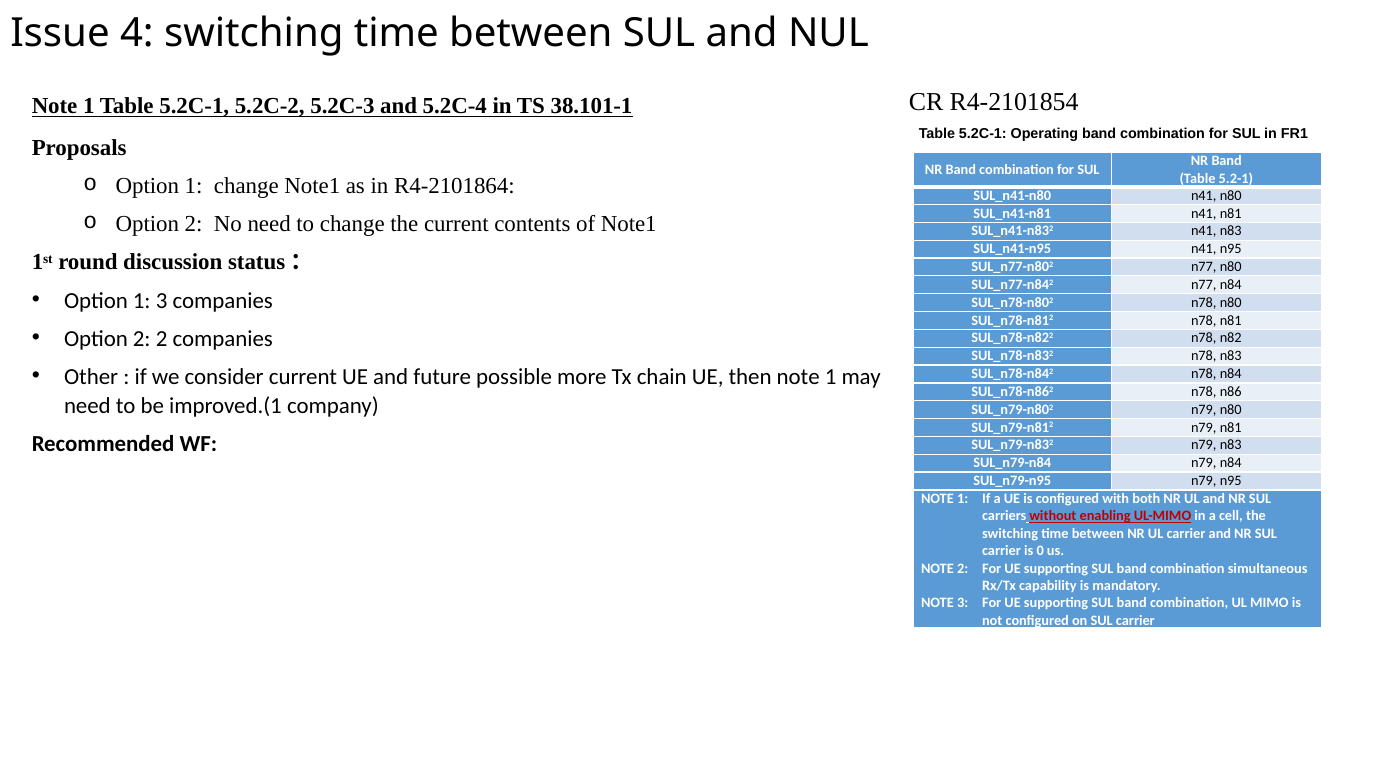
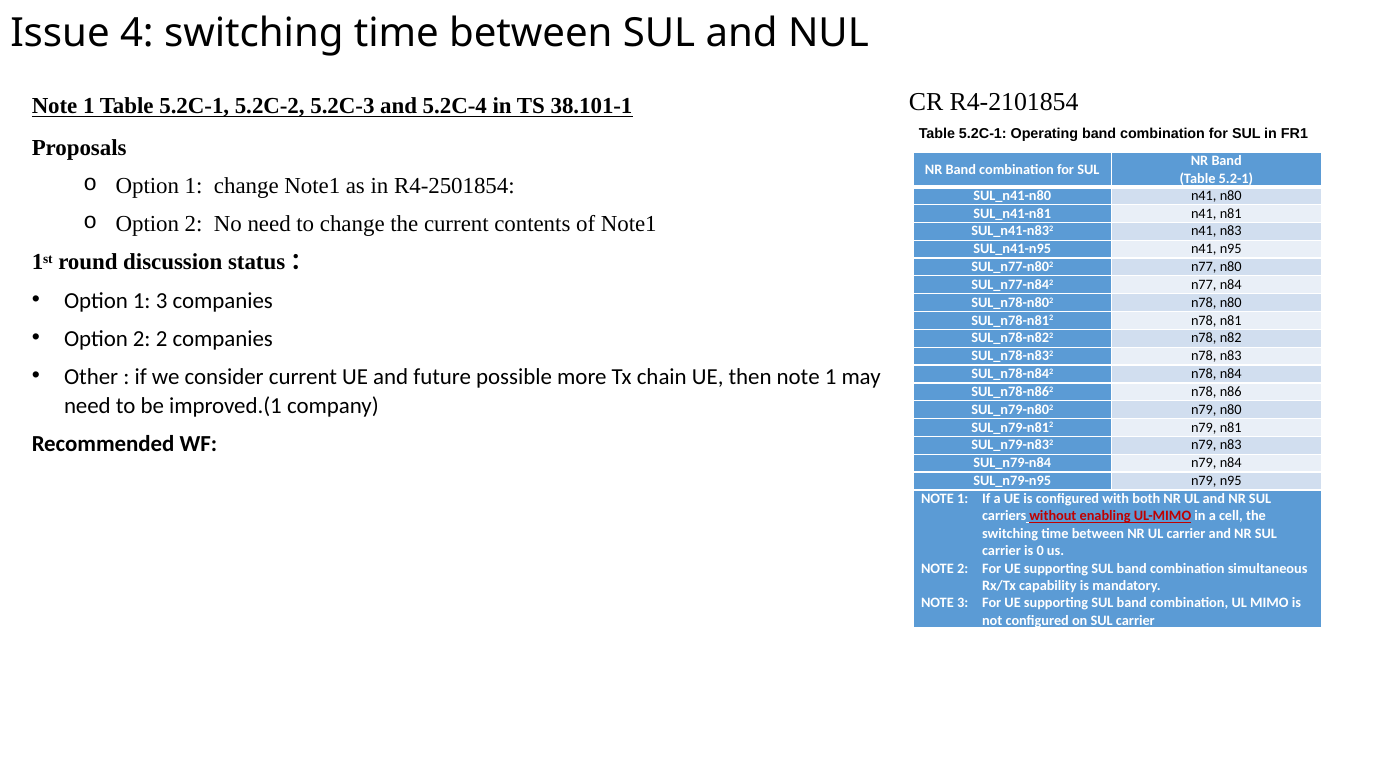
R4-2101864: R4-2101864 -> R4-2501854 (454, 186)
